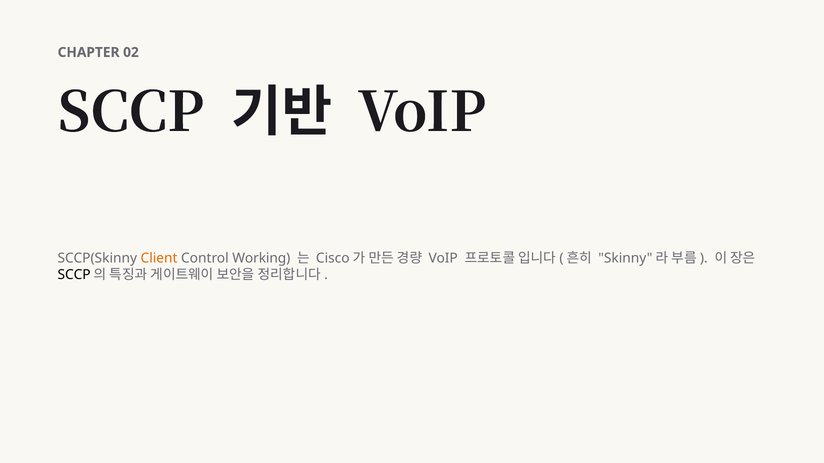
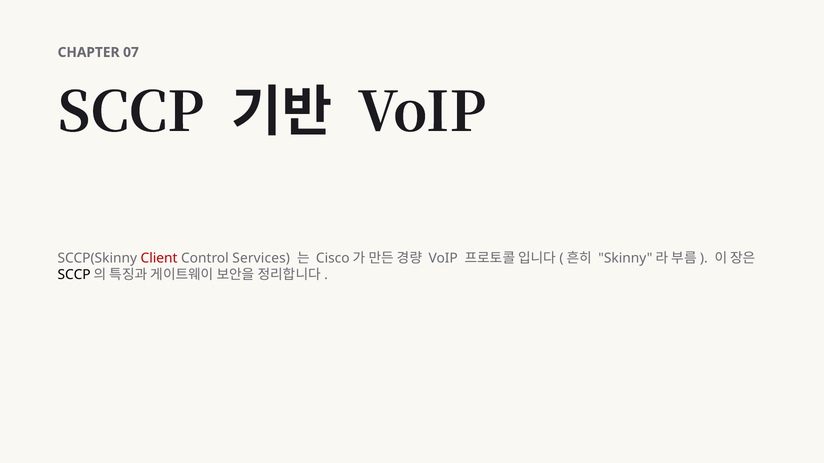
02: 02 -> 07 (131, 52)
Client colour: orange -> red (159, 258)
Working: Working -> Services (261, 258)
